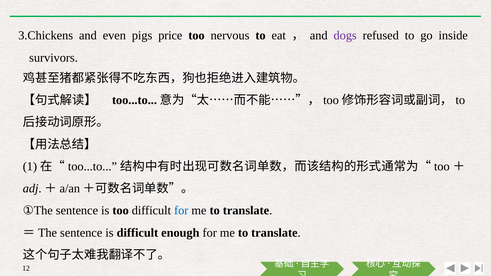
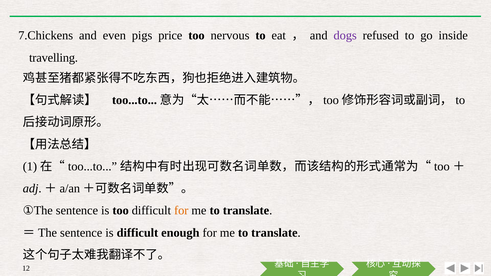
3.Chickens: 3.Chickens -> 7.Chickens (46, 36)
survivors: survivors -> travelling (54, 58)
for colour: blue -> orange (181, 211)
